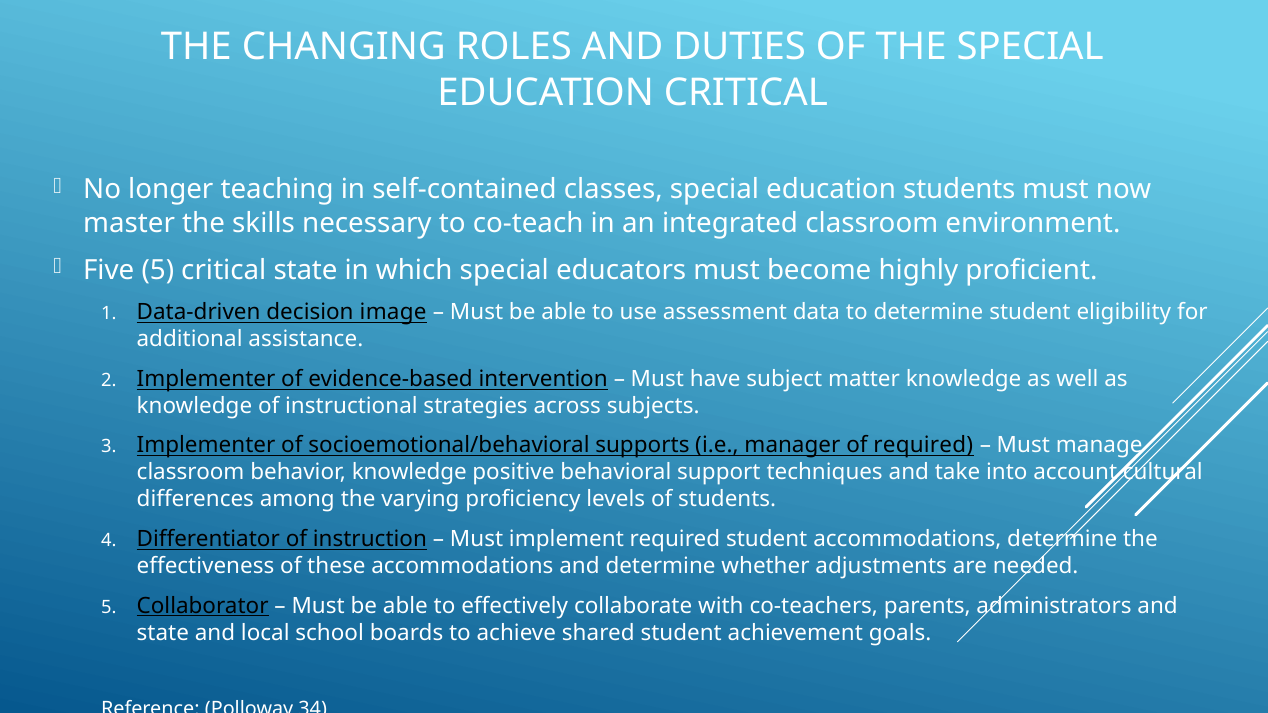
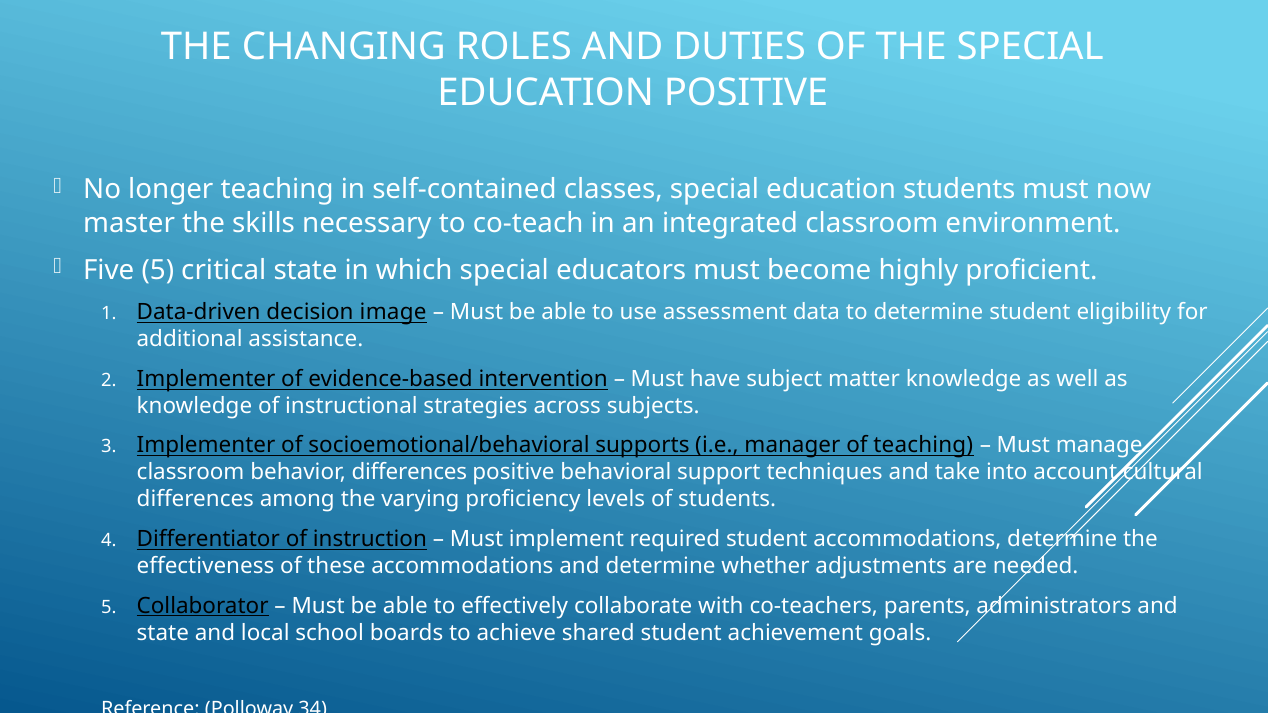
EDUCATION CRITICAL: CRITICAL -> POSITIVE (746, 93)
of required: required -> teaching (923, 446)
behavior knowledge: knowledge -> differences (409, 473)
